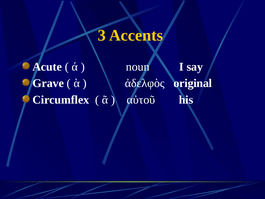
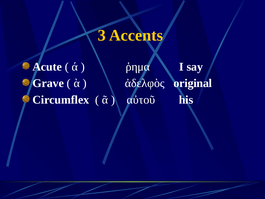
noun: noun -> ῥημα (138, 67)
